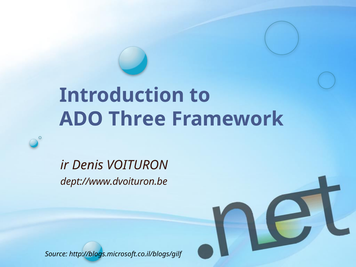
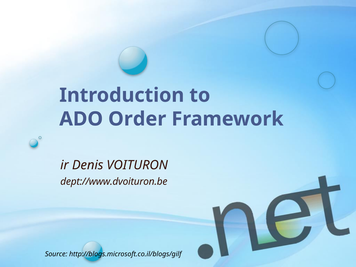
Three: Three -> Order (137, 119)
